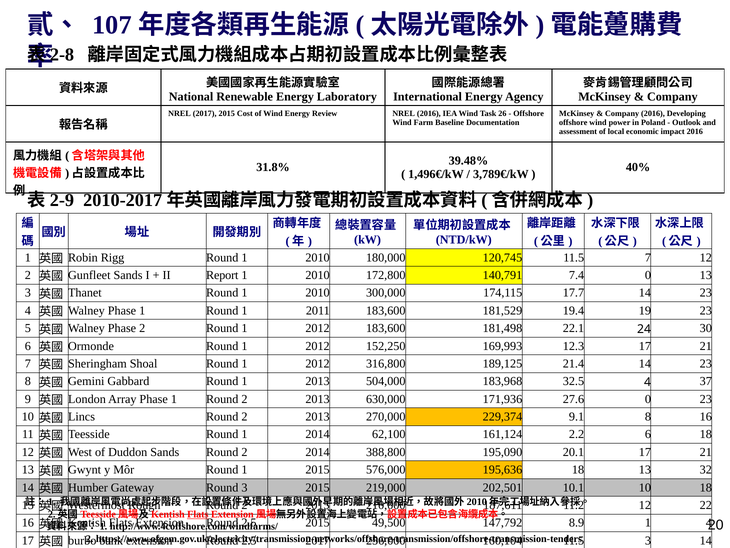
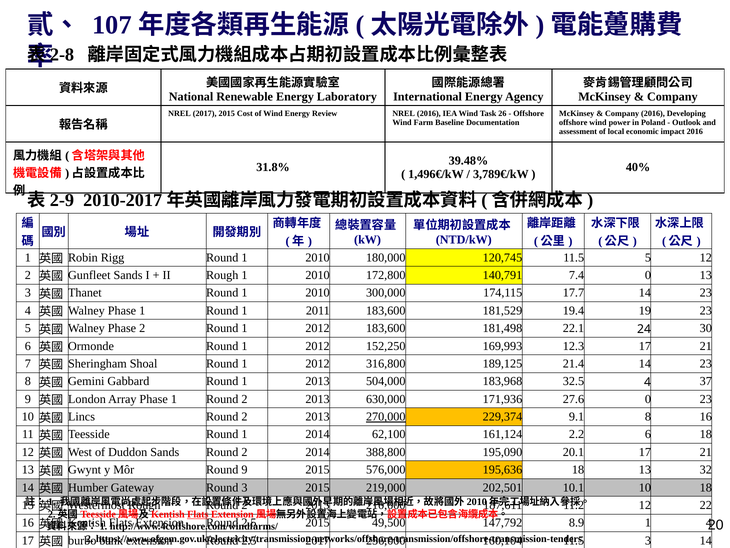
11.5 7: 7 -> 5 (648, 257)
II Report: Report -> Rough (222, 275)
270,000 underline: none -> present (386, 416)
Môr Round 1: 1 -> 9 (244, 469)
